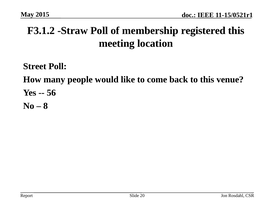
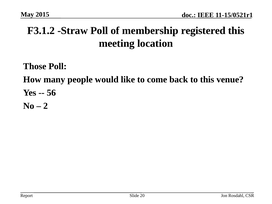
Street: Street -> Those (35, 66)
8: 8 -> 2 (46, 106)
